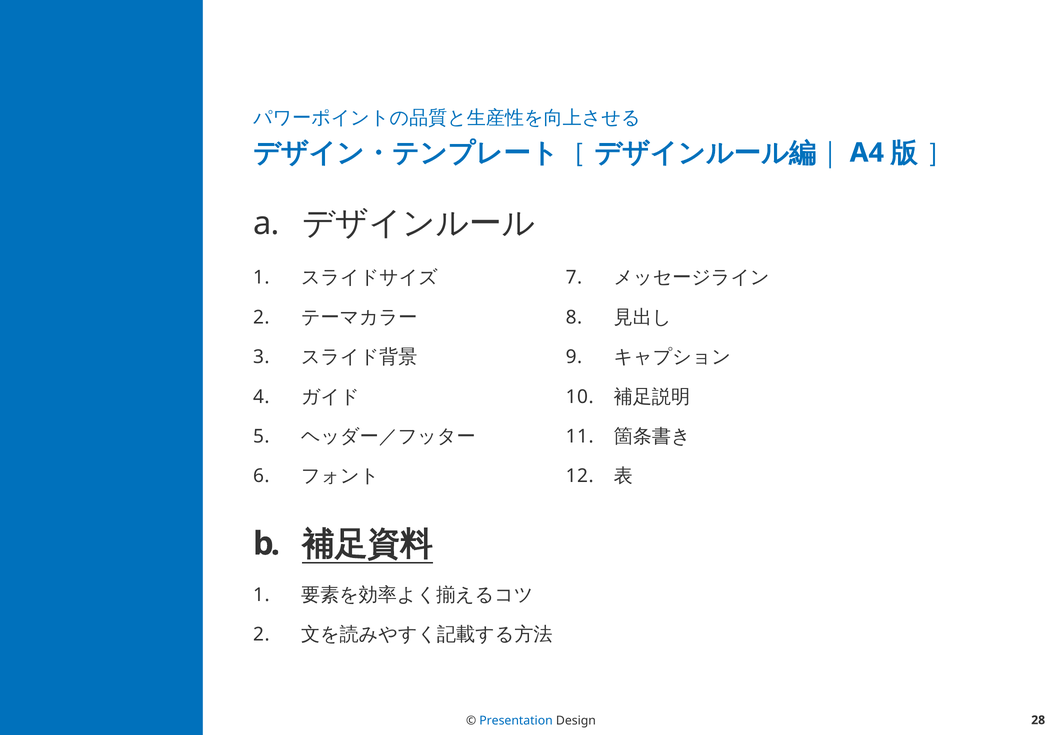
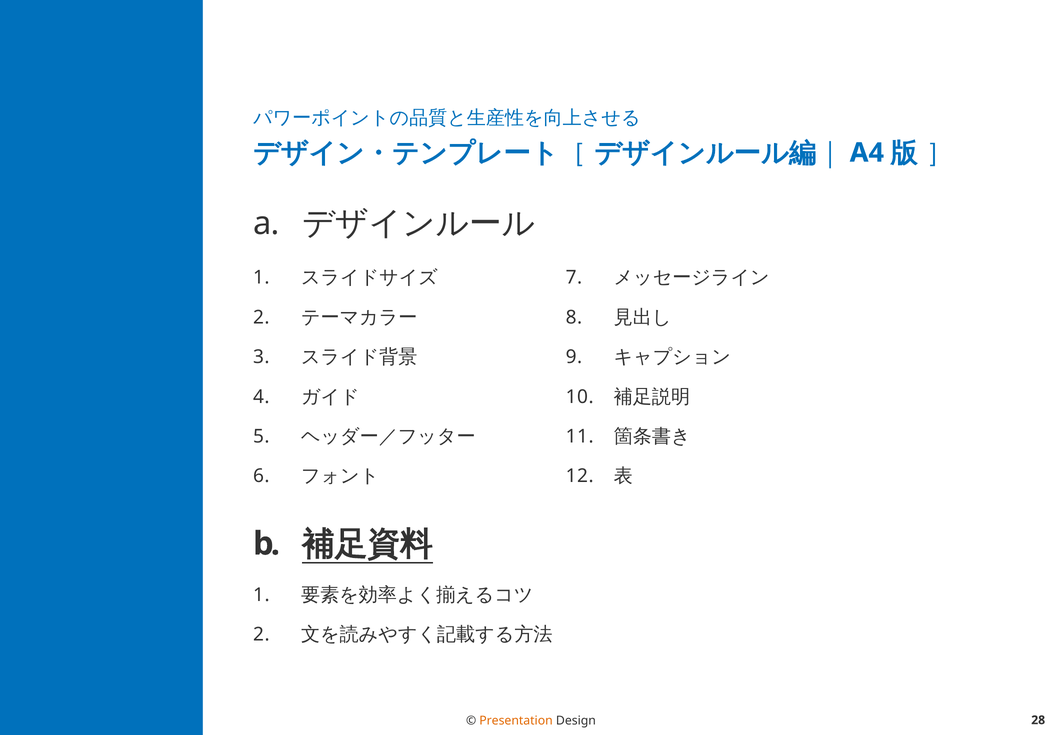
Presentation colour: blue -> orange (516, 721)
